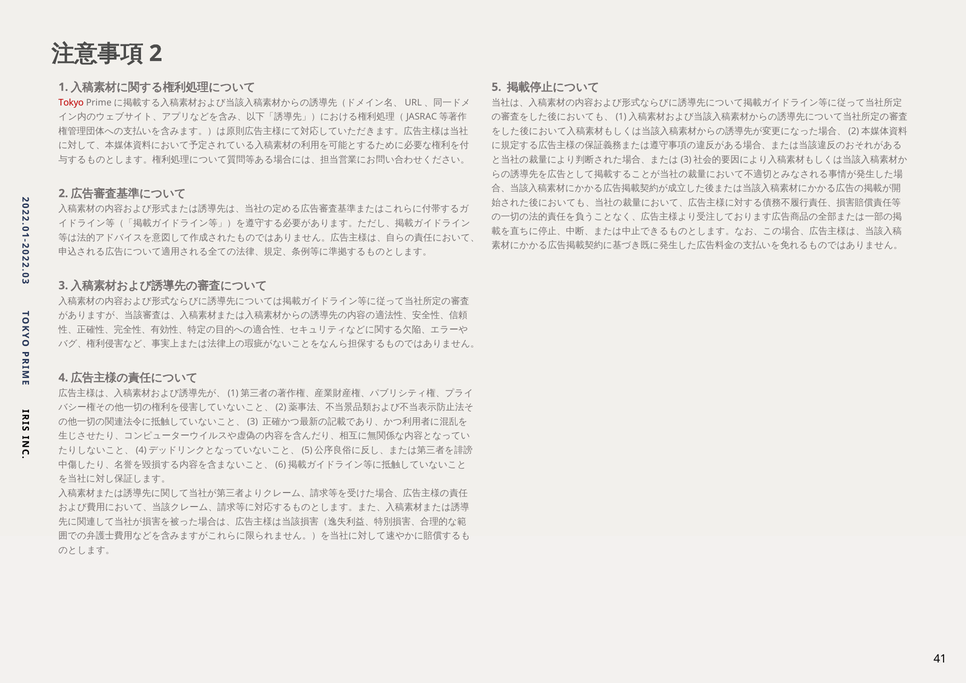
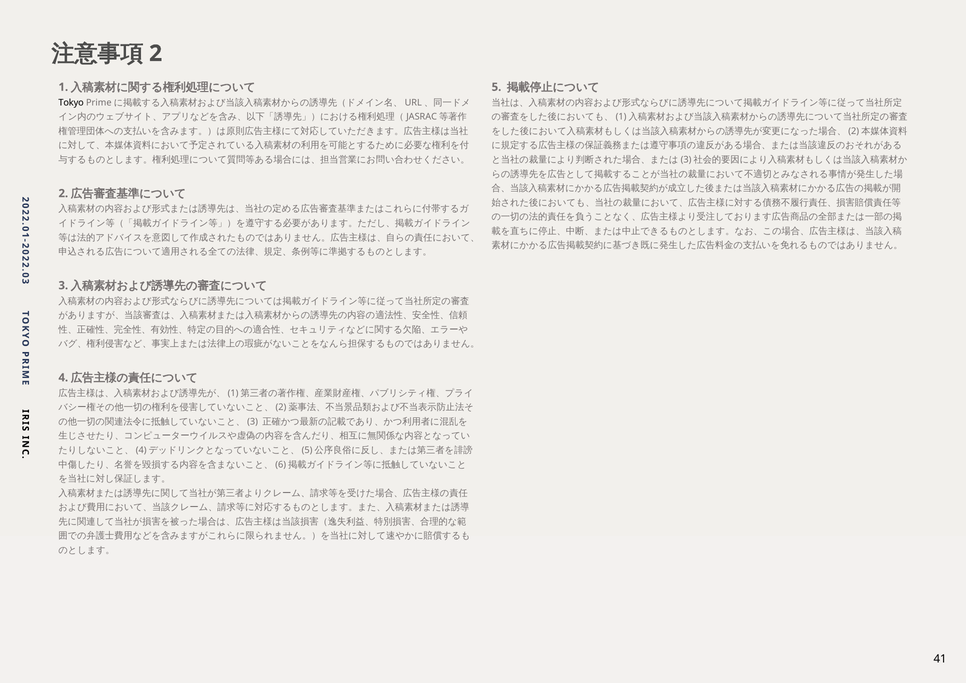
Tokyo colour: red -> black (71, 103)
